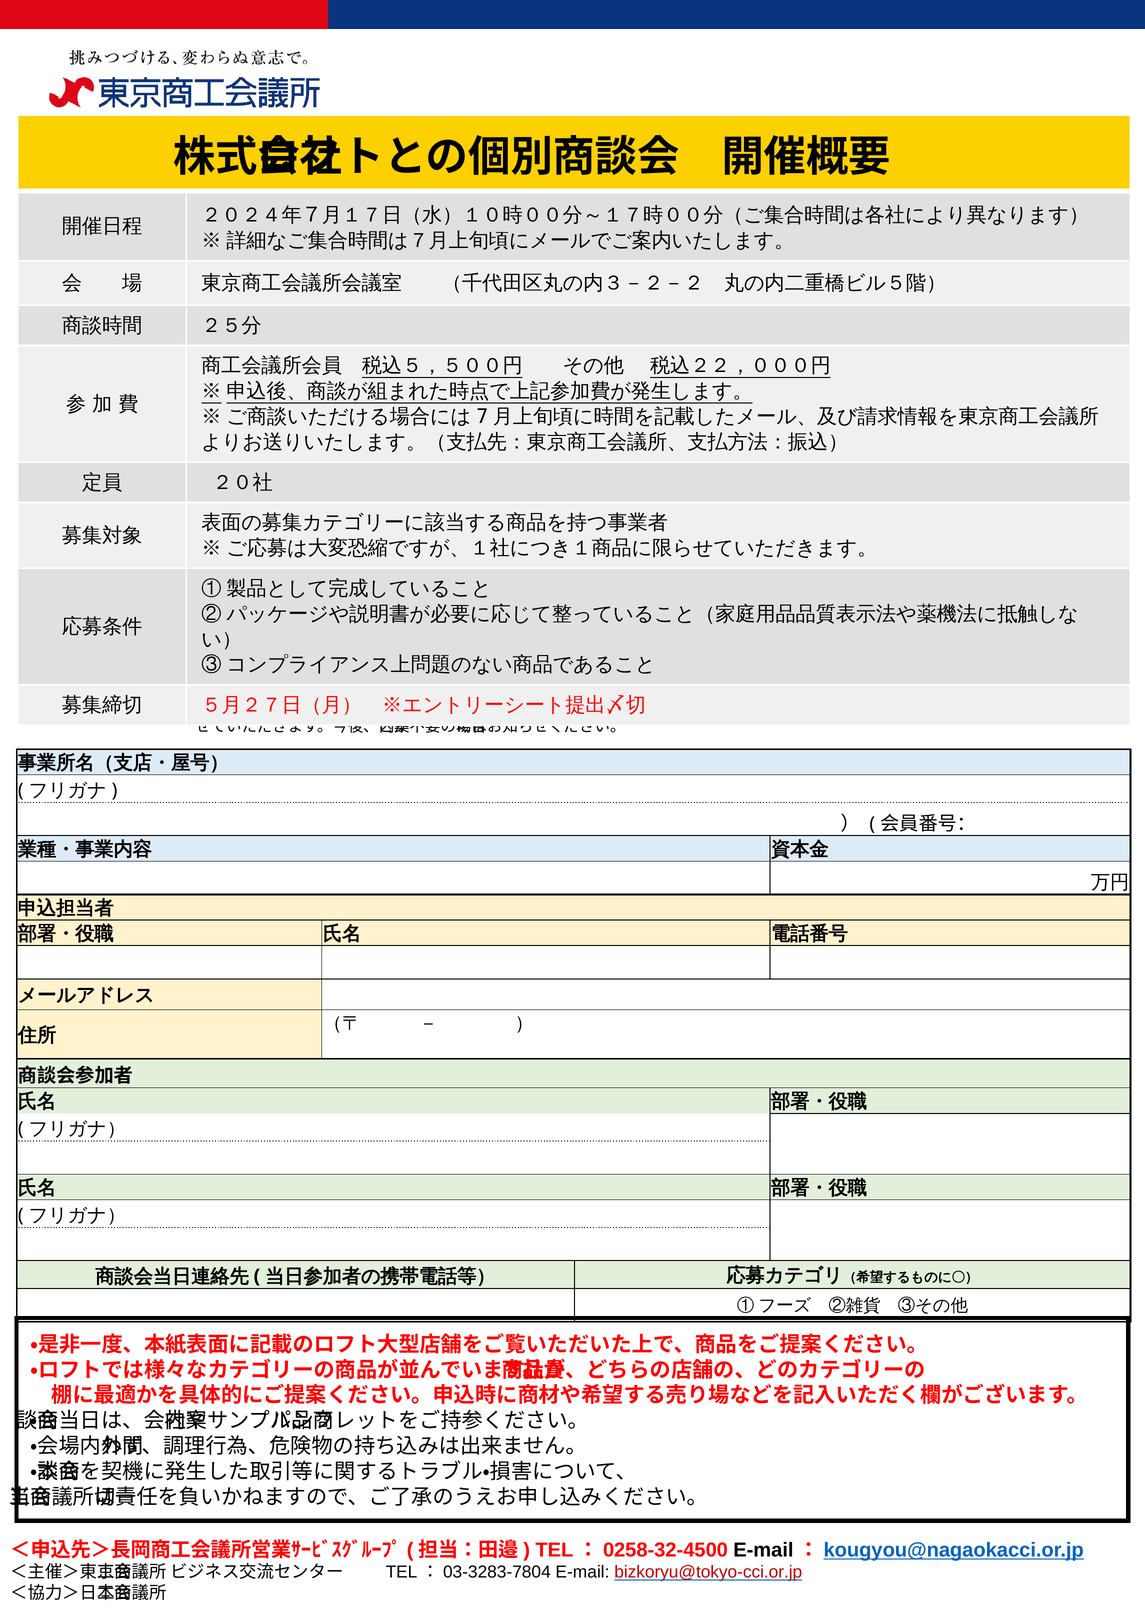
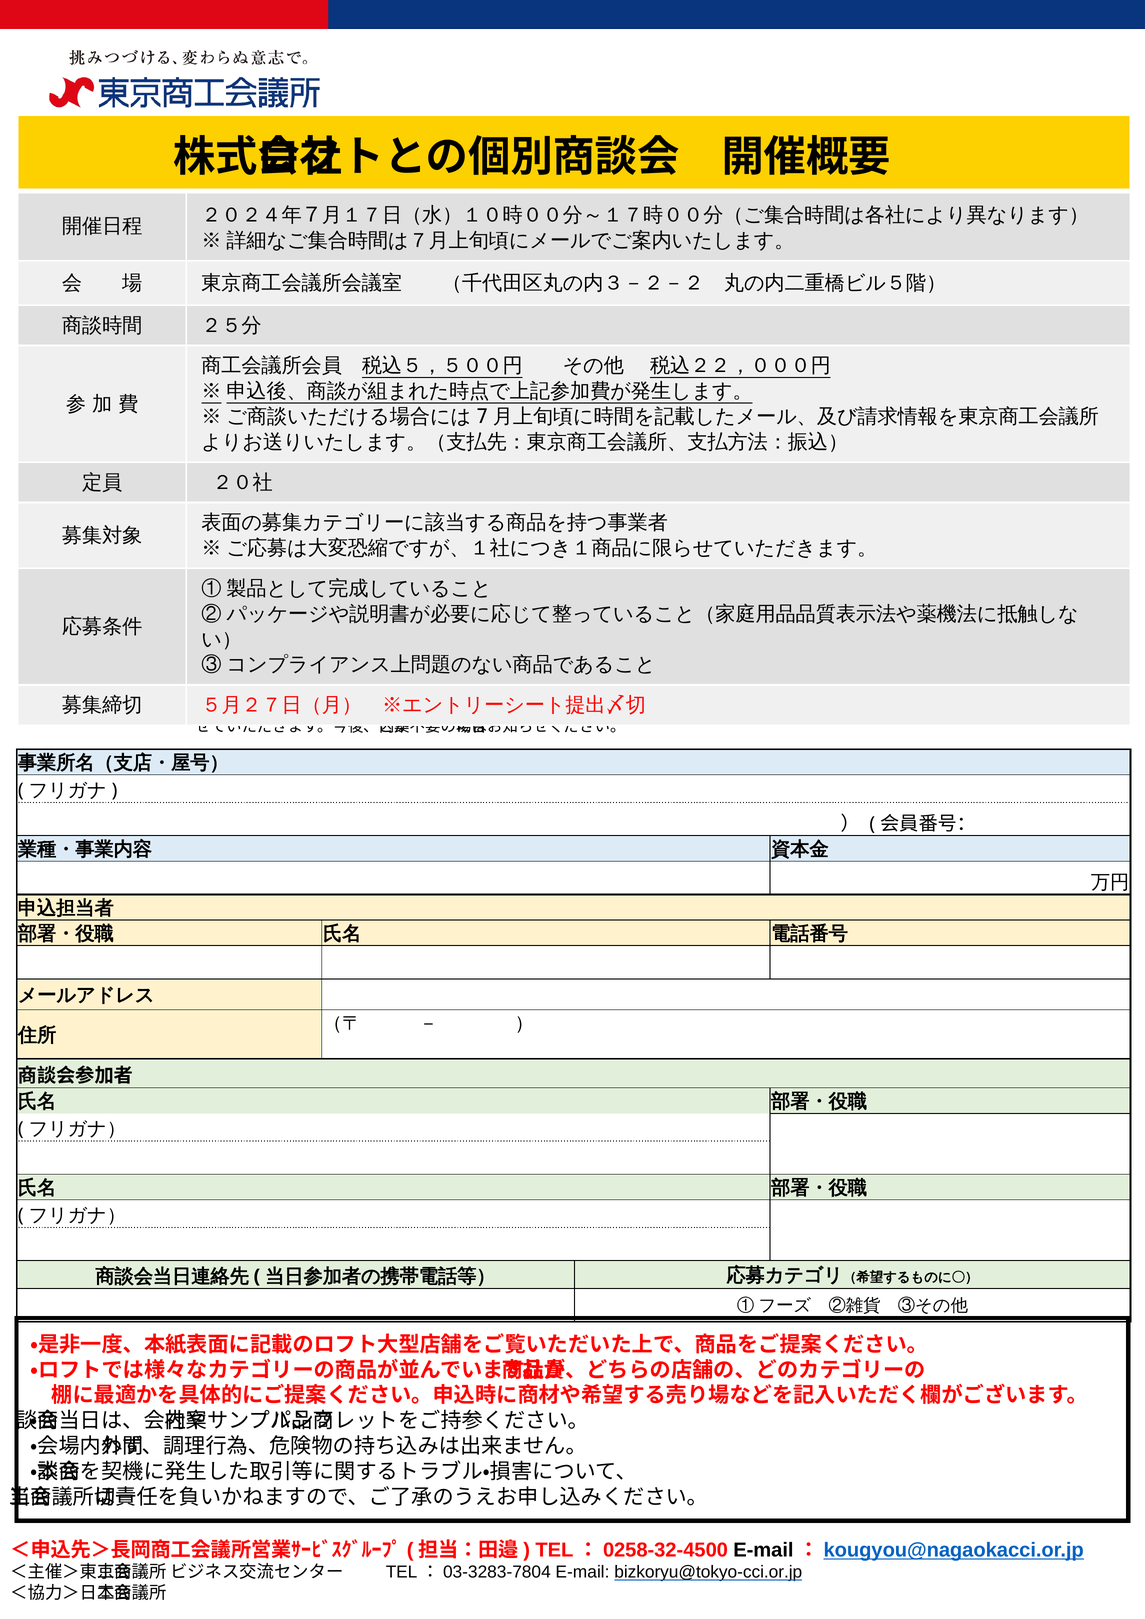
bizkoryu@tokyo-cci.or.jp colour: red -> black (708, 1573)
